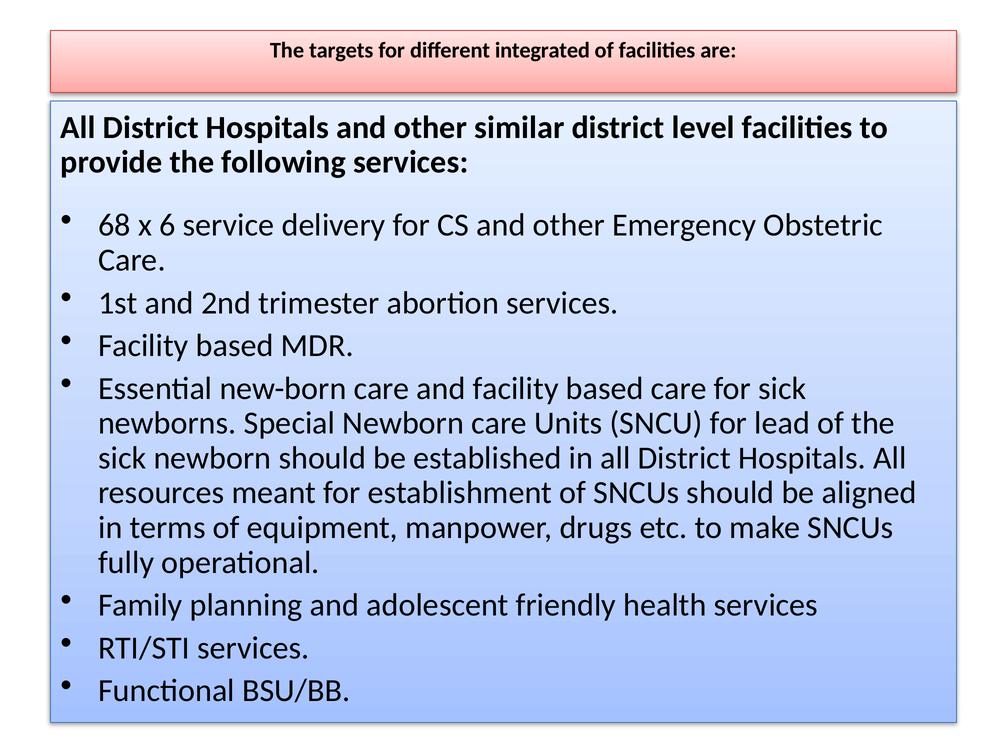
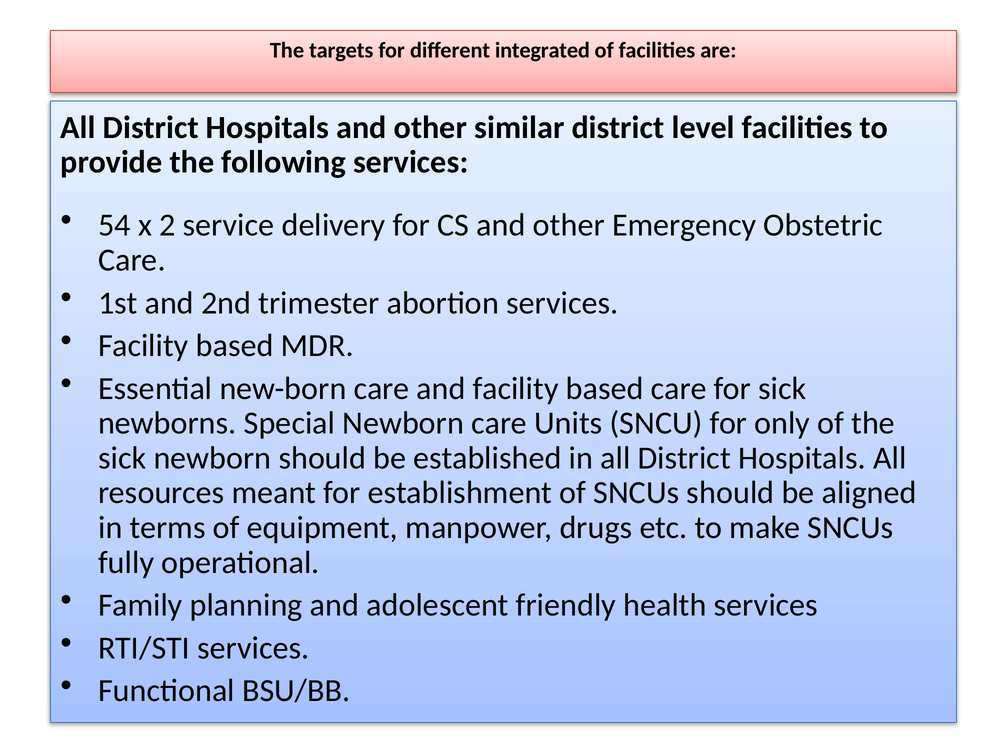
68: 68 -> 54 (114, 225)
6: 6 -> 2 (167, 225)
lead: lead -> only (782, 423)
